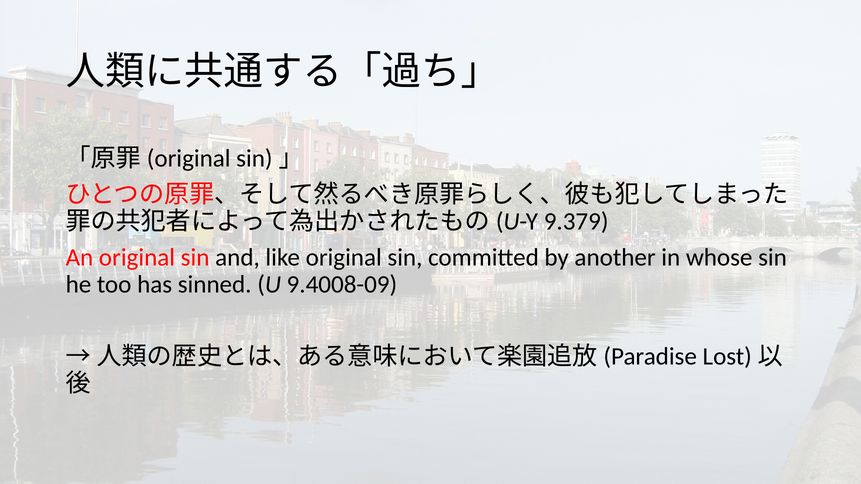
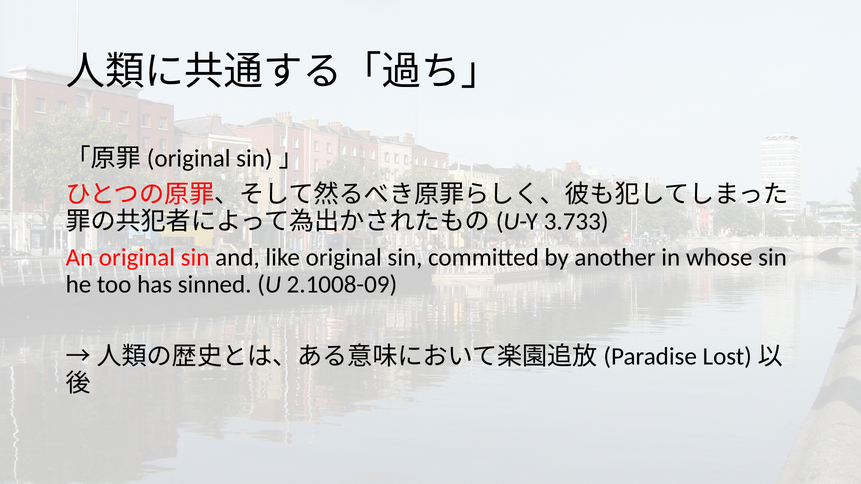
9.379: 9.379 -> 3.733 (576, 222)
9.4008-09: 9.4008-09 -> 2.1008-09 (342, 285)
